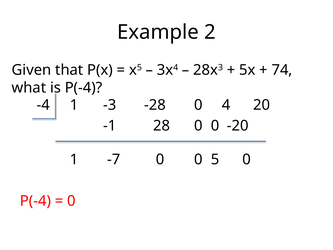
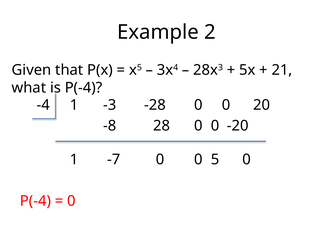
74: 74 -> 21 (282, 70)
-28 0 4: 4 -> 0 (226, 105)
-1: -1 -> -8 (110, 126)
